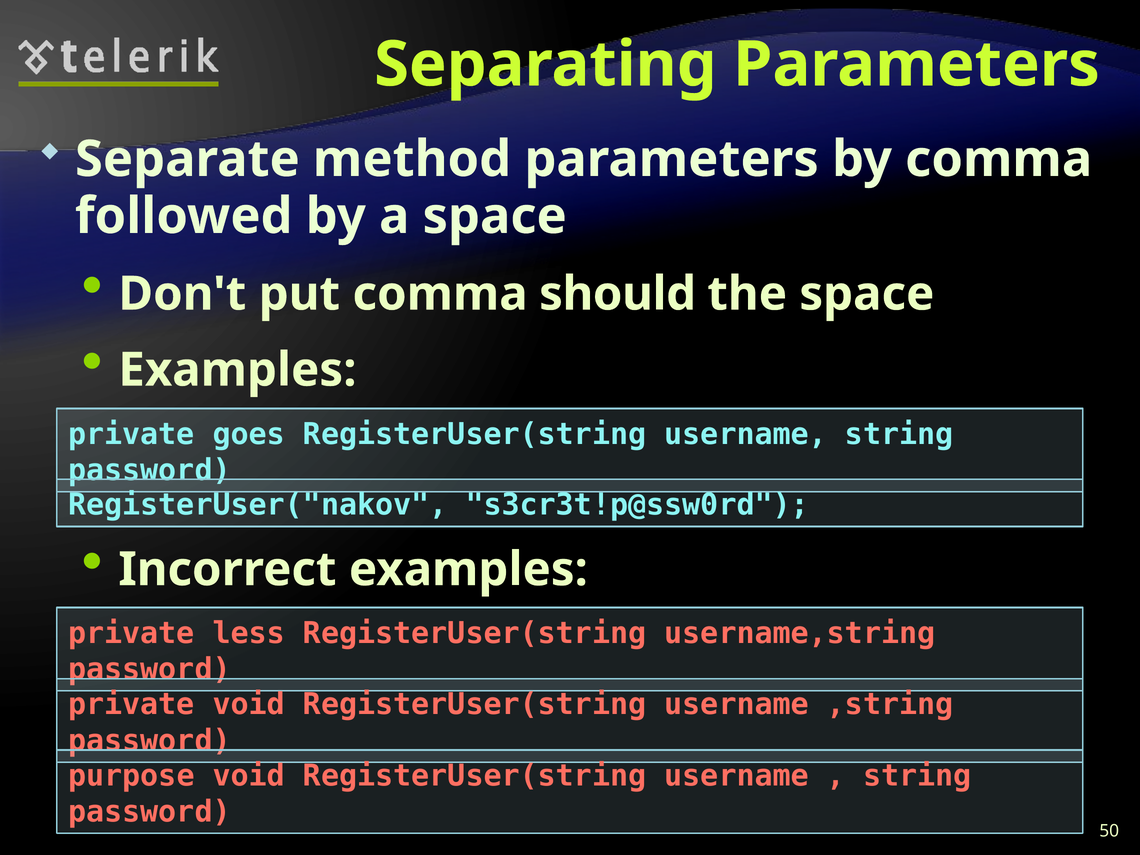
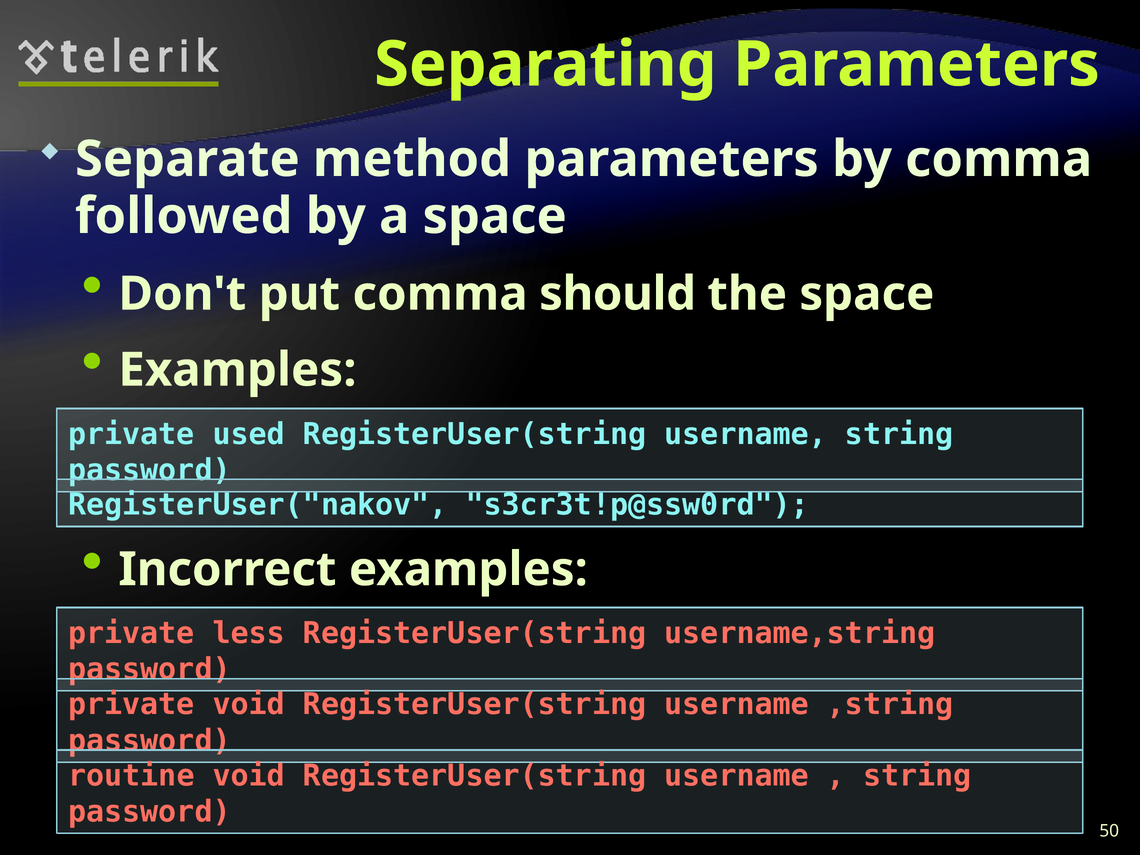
goes: goes -> used (249, 434)
purpose: purpose -> routine (131, 776)
